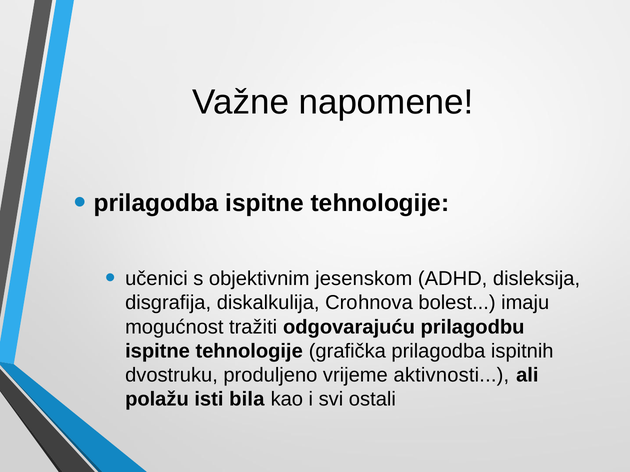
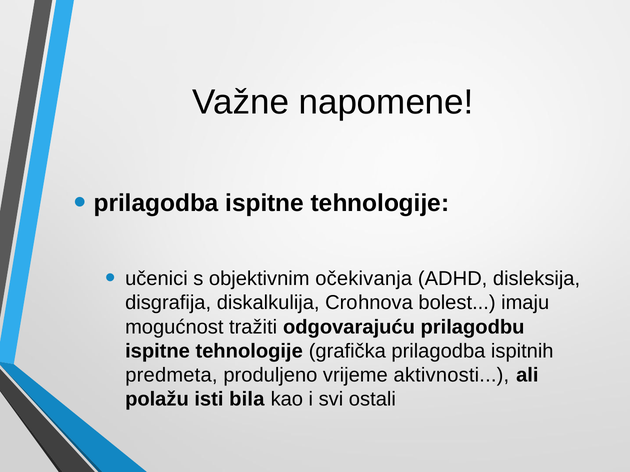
jesenskom: jesenskom -> očekivanja (364, 279)
dvostruku: dvostruku -> predmeta (171, 376)
